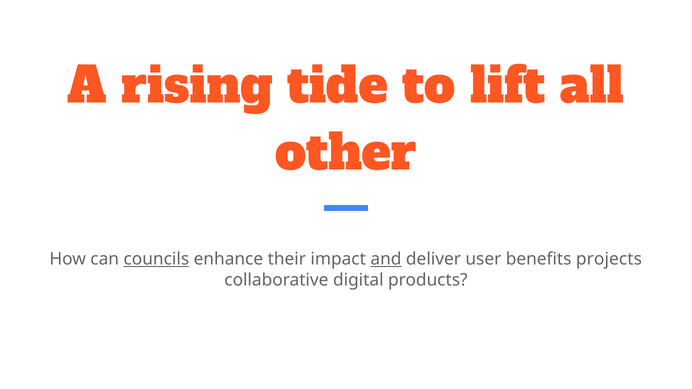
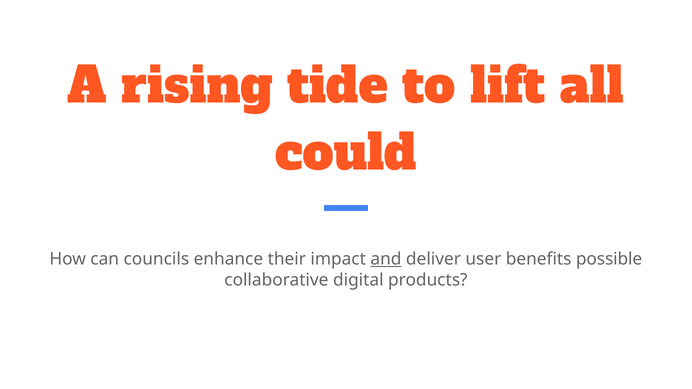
other: other -> could (346, 154)
councils underline: present -> none (156, 259)
projects: projects -> possible (609, 259)
